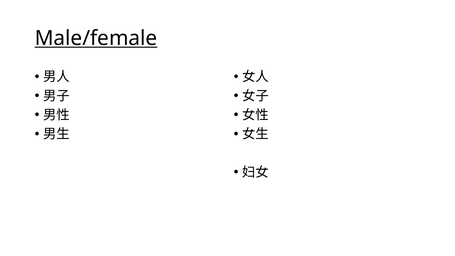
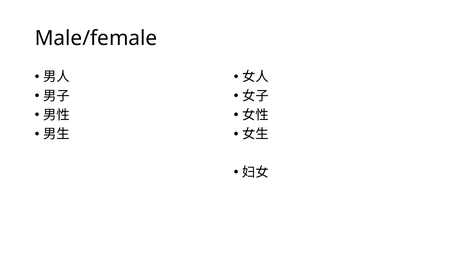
Male/female underline: present -> none (96, 38)
